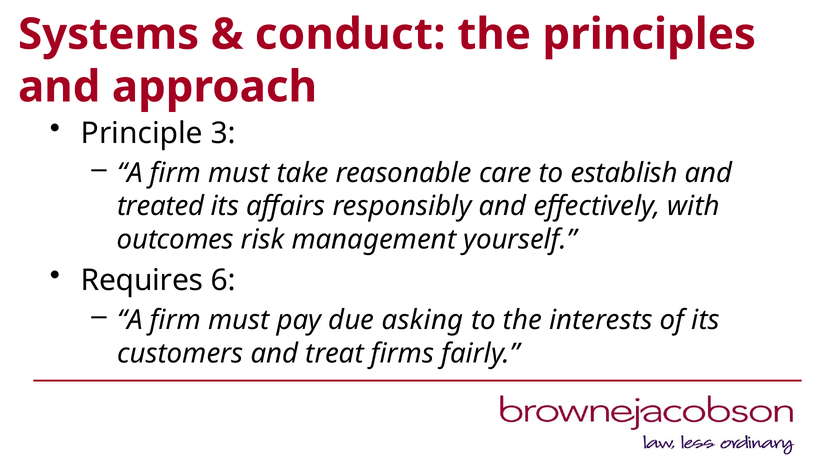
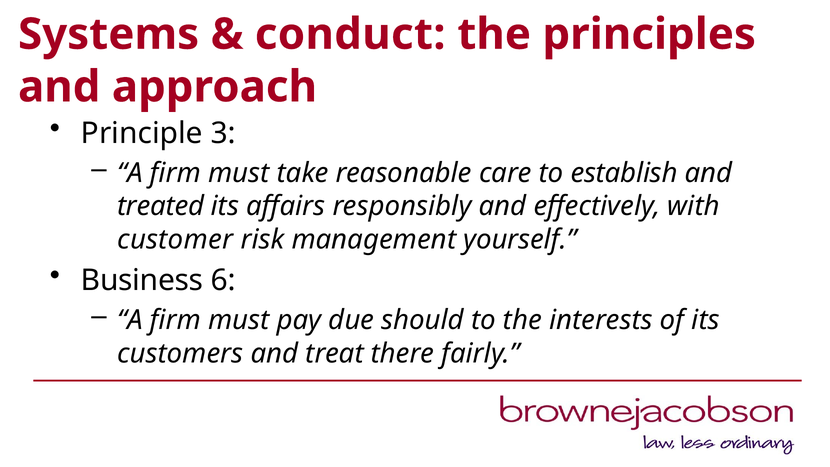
outcomes: outcomes -> customer (175, 240)
Requires: Requires -> Business (142, 280)
asking: asking -> should (423, 320)
firms: firms -> there (403, 353)
